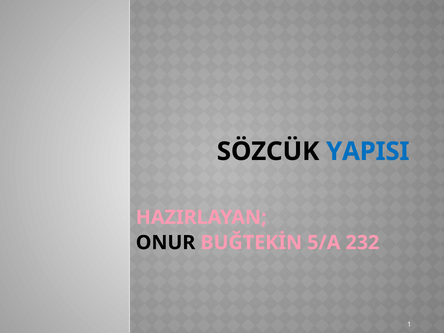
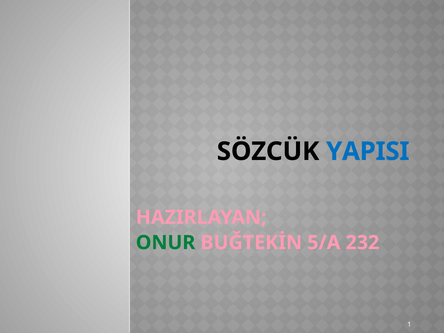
ONUR colour: black -> green (166, 243)
